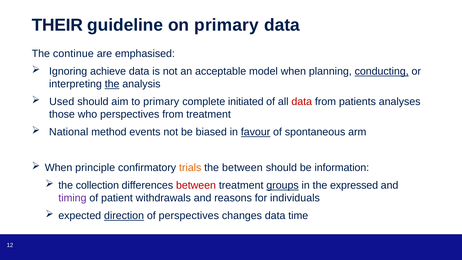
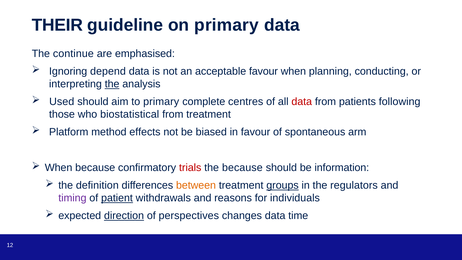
achieve: achieve -> depend (108, 71)
acceptable model: model -> favour (263, 71)
conducting underline: present -> none (382, 71)
initiated: initiated -> centres (246, 102)
analyses: analyses -> following (400, 102)
who perspectives: perspectives -> biostatistical (130, 114)
National: National -> Platform (69, 132)
events: events -> effects (145, 132)
favour underline: present -> none (256, 132)
When principle: principle -> because (95, 168)
trials colour: orange -> red (190, 168)
the between: between -> because (242, 168)
collection: collection -> definition (97, 185)
between colour: red -> orange (196, 185)
expressed: expressed -> regulators (354, 185)
patient underline: none -> present (117, 198)
